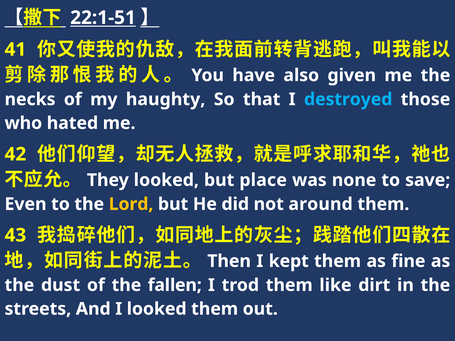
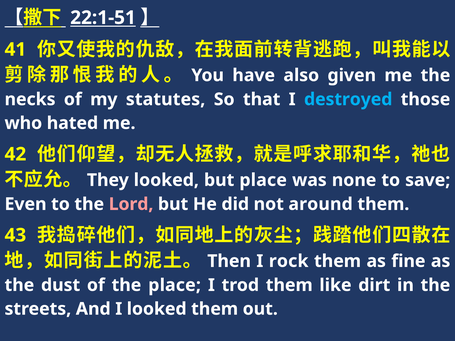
haughty: haughty -> statutes (166, 99)
Lord colour: yellow -> pink (131, 204)
kept: kept -> rock (289, 261)
the fallen: fallen -> place (175, 285)
